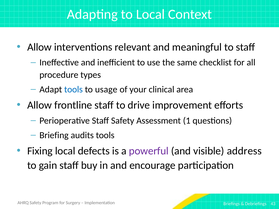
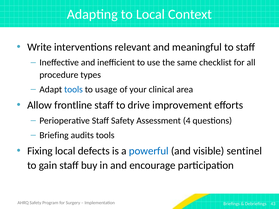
Allow: Allow -> Write (39, 47)
1: 1 -> 4 (187, 121)
powerful colour: purple -> blue (149, 151)
address: address -> sentinel (244, 151)
